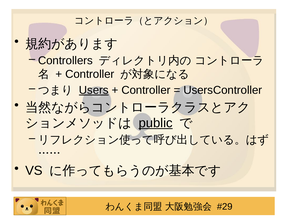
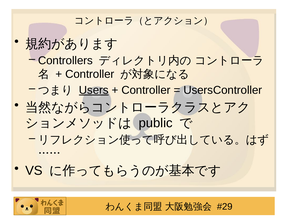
public underline: present -> none (156, 123)
